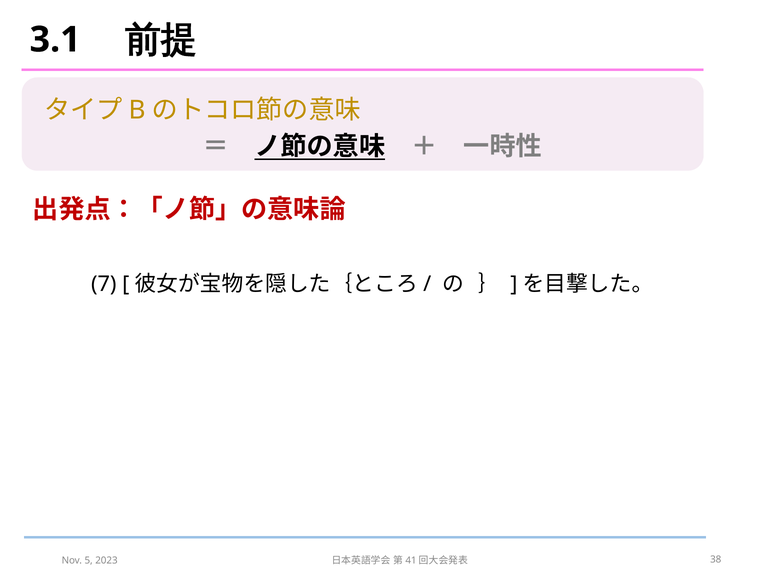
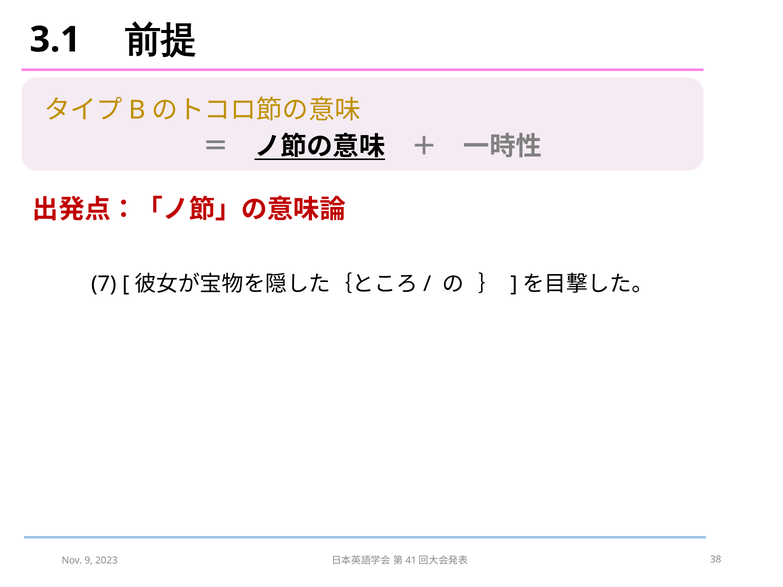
5: 5 -> 9 (89, 561)
